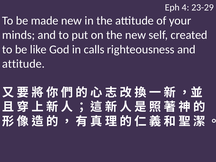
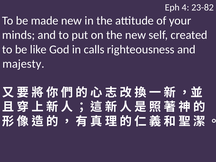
23-29: 23-29 -> 23-82 (203, 7)
attitude: attitude -> majesty (23, 64)
